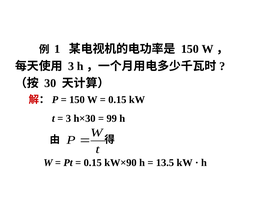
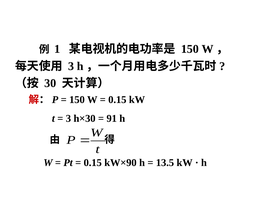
99: 99 -> 91 (112, 118)
